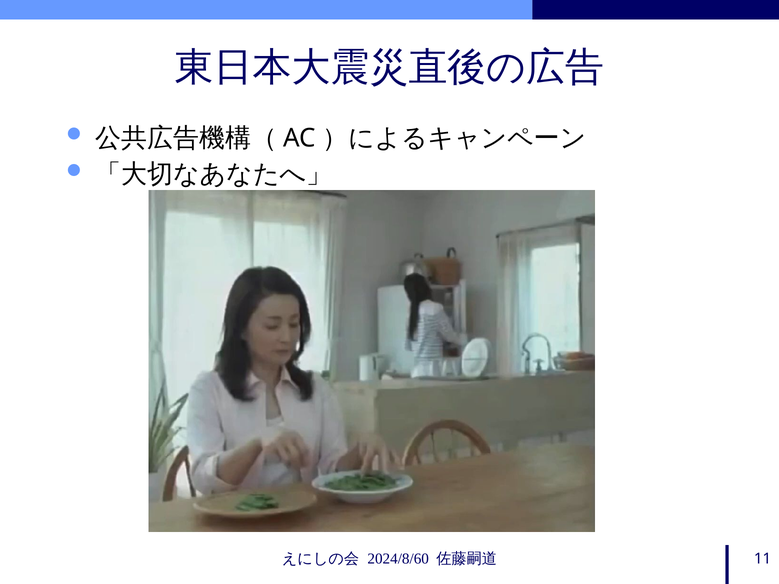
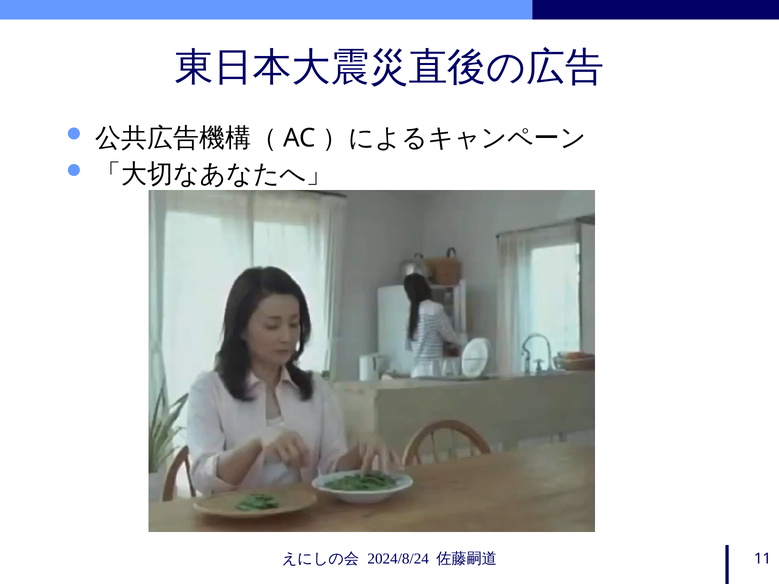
2024/8/60: 2024/8/60 -> 2024/8/24 (398, 559)
